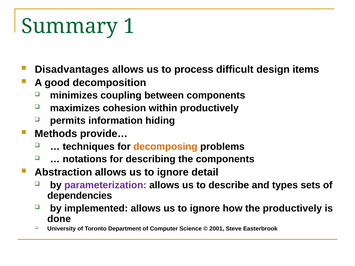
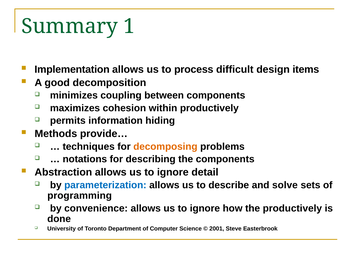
Disadvantages: Disadvantages -> Implementation (72, 69)
parameterization colour: purple -> blue (105, 185)
types: types -> solve (285, 185)
dependencies: dependencies -> programming (80, 196)
implemented: implemented -> convenience (96, 208)
